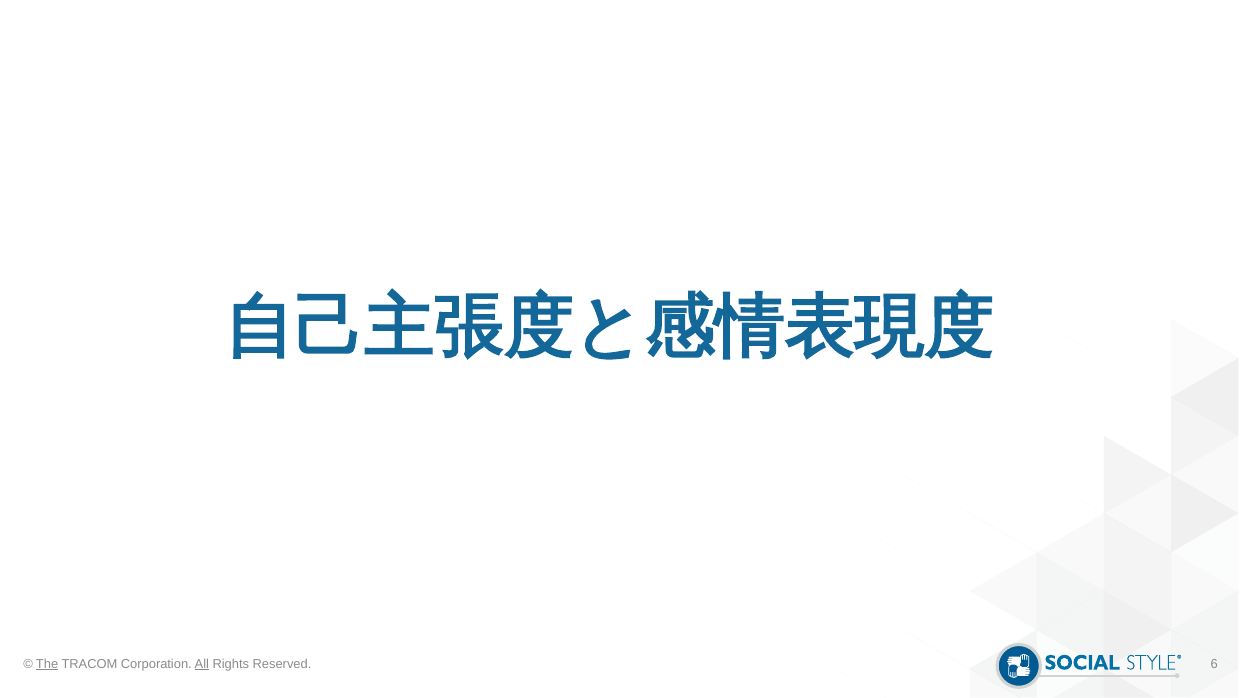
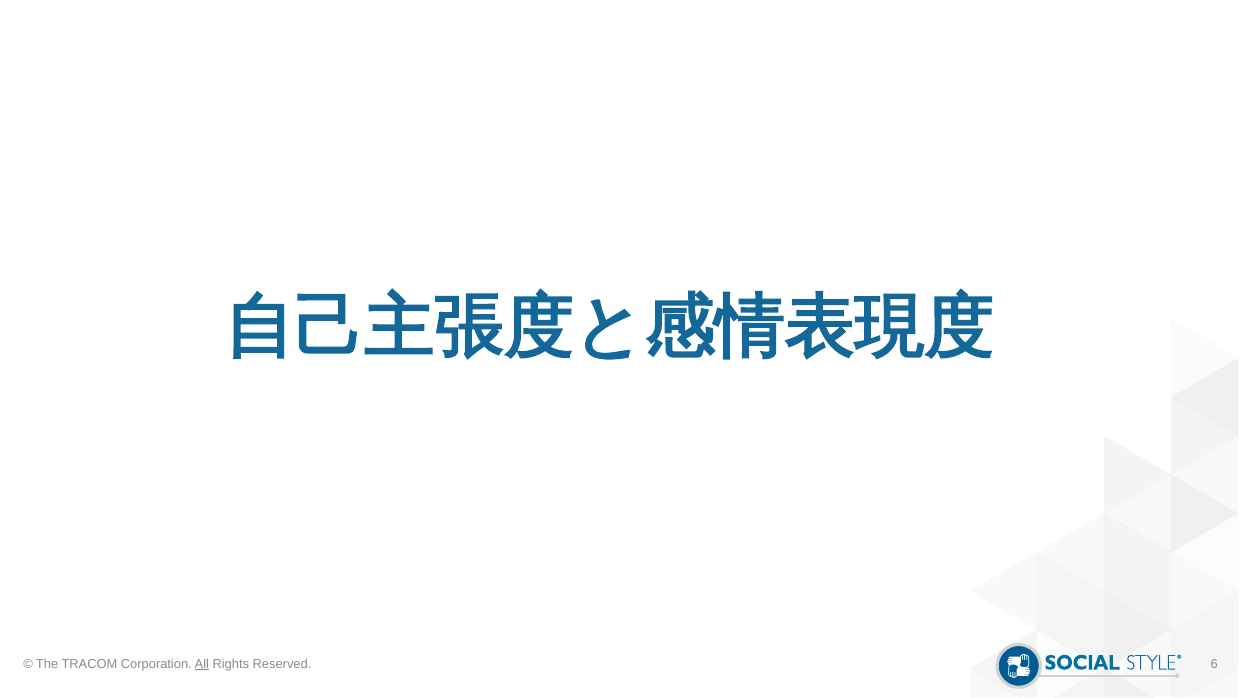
The underline: present -> none (47, 664)
